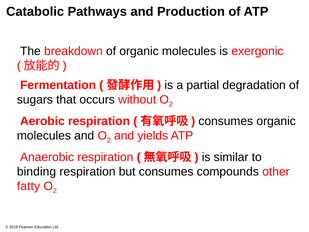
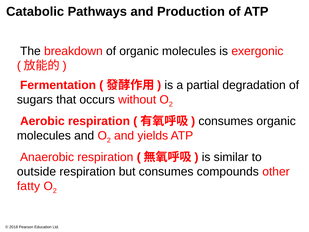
binding: binding -> outside (37, 171)
